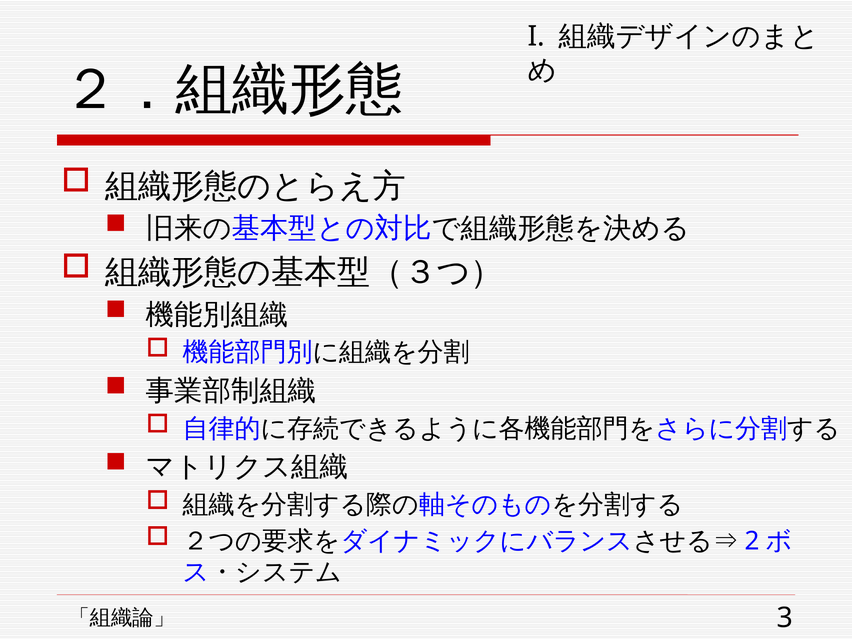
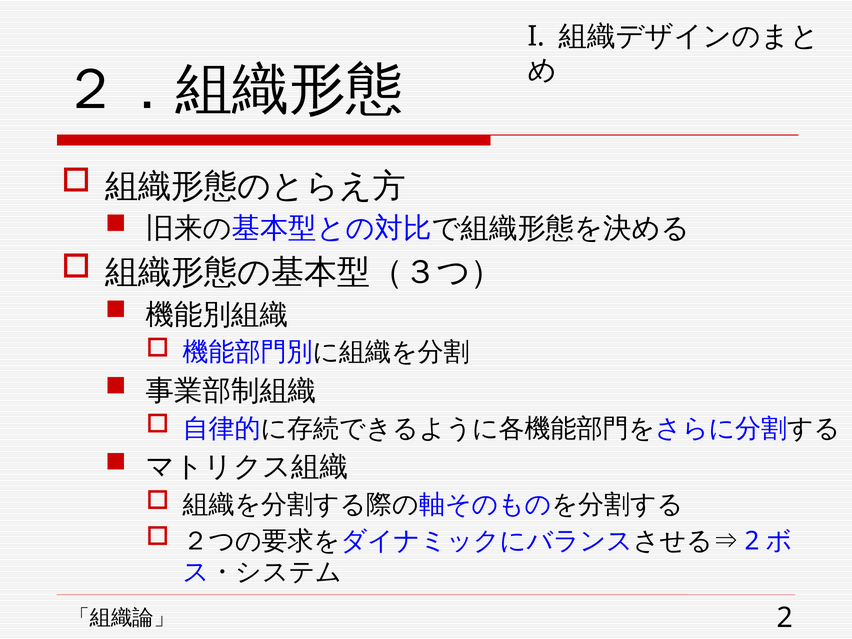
3: 3 -> 2 (785, 618)
